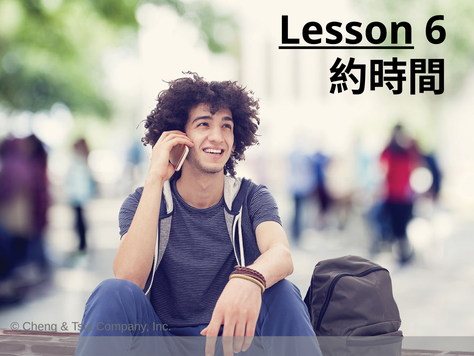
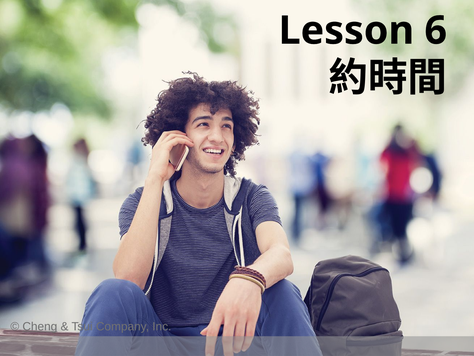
Lesson underline: present -> none (346, 31)
